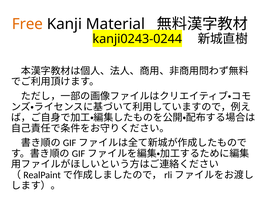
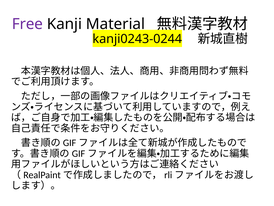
Free colour: orange -> purple (27, 24)
